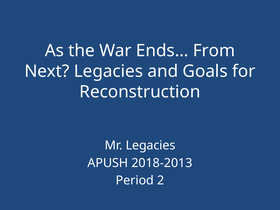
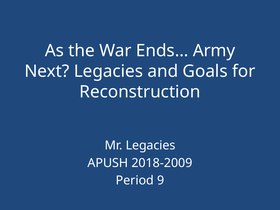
From: From -> Army (214, 51)
2018-2013: 2018-2013 -> 2018-2009 (162, 163)
2: 2 -> 9 (161, 180)
